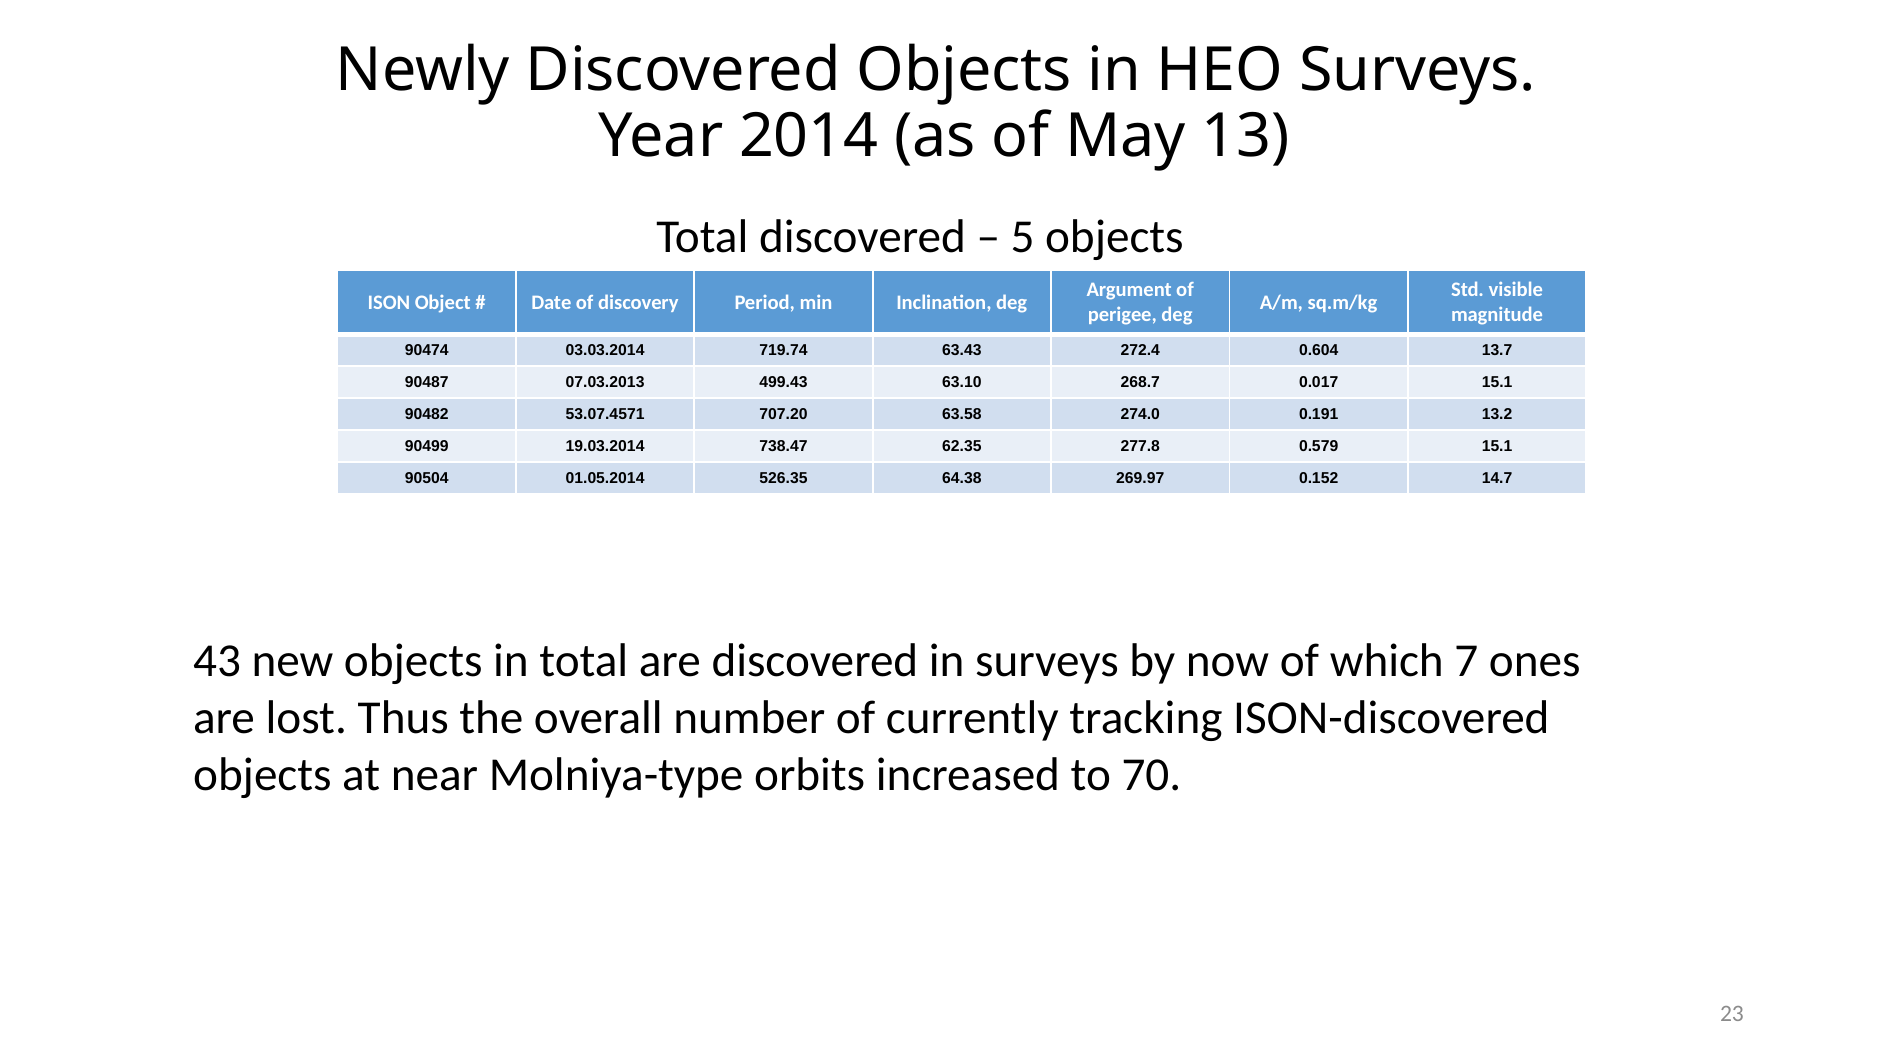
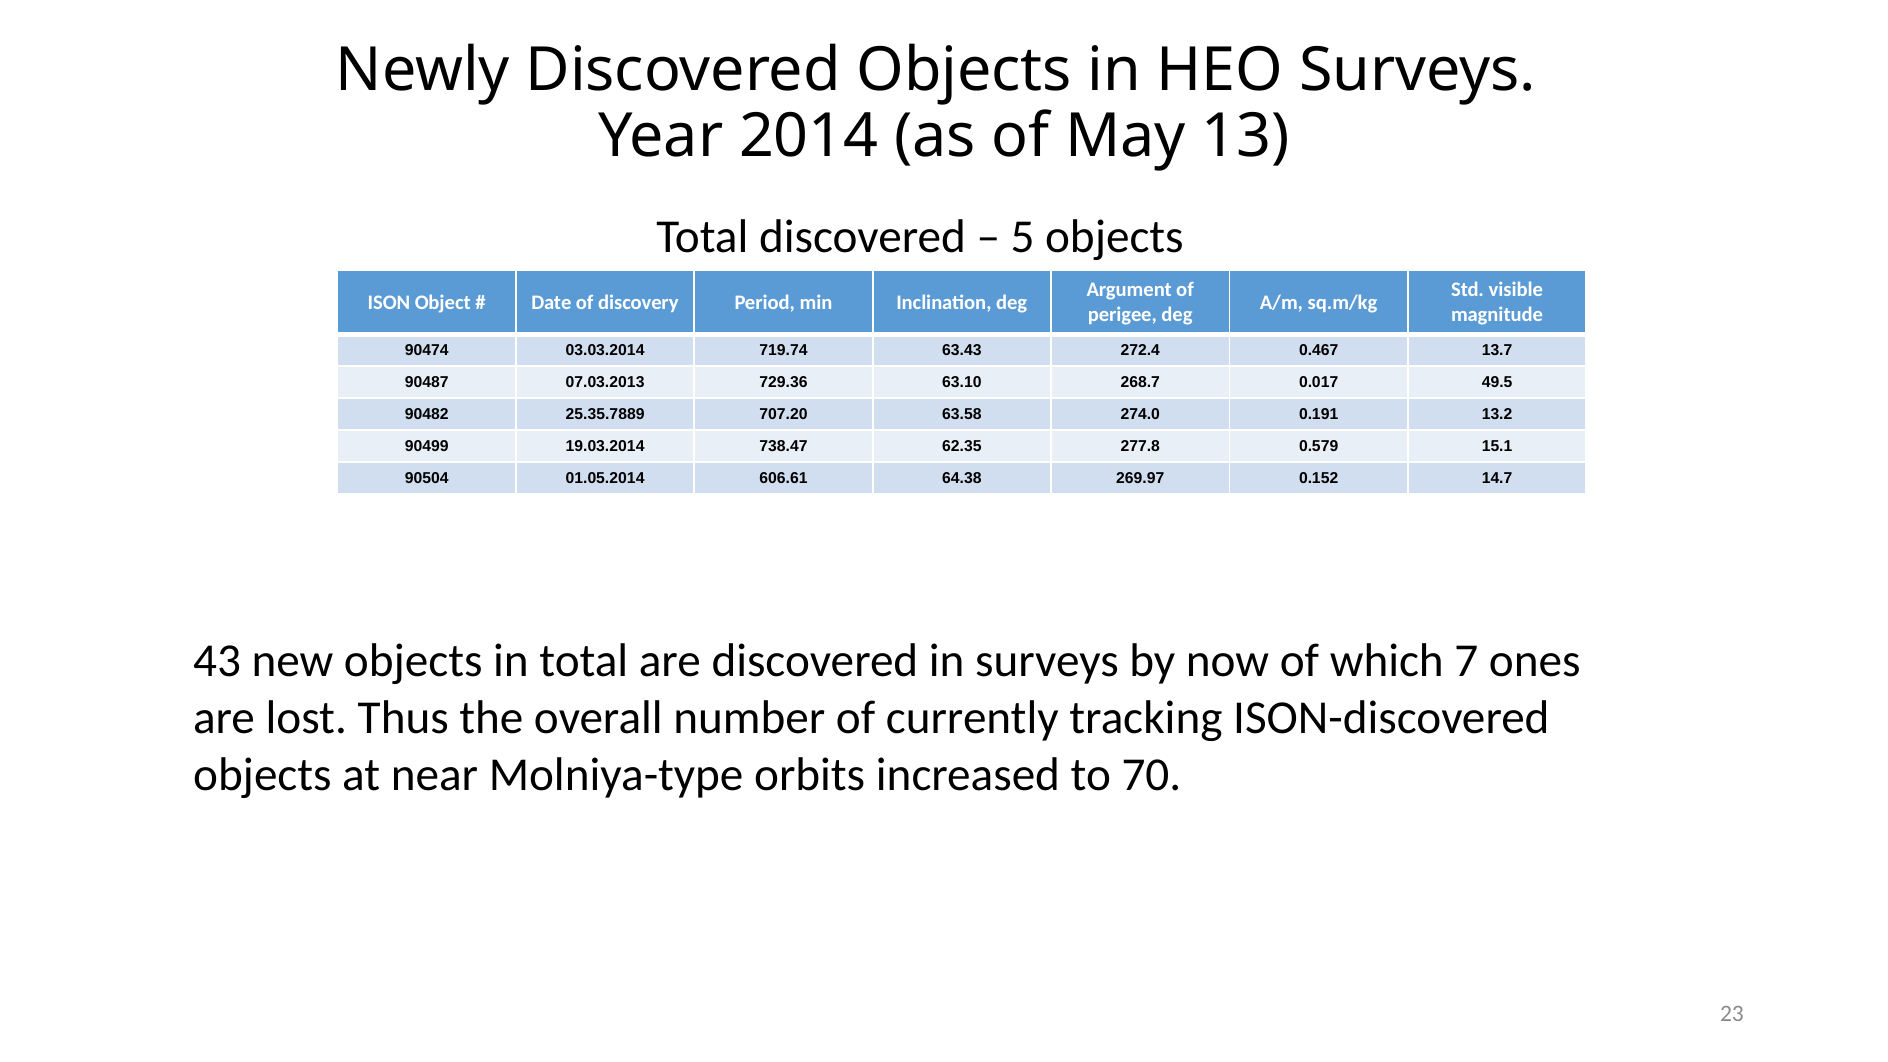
0.604: 0.604 -> 0.467 (1319, 350)
499.43: 499.43 -> 729.36 (783, 382)
0.017 15.1: 15.1 -> 49.5 (1497, 382)
53.07.4571: 53.07.4571 -> 25.35.7889 (605, 414)
526.35: 526.35 -> 606.61 (783, 478)
